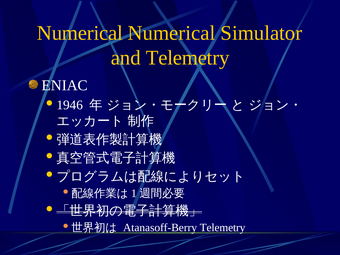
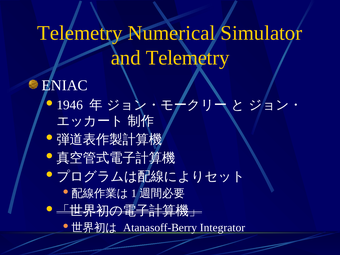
Numerical: Numerical -> Telemetry (80, 33)
Atanasoff-Berry Telemetry: Telemetry -> Integrator (222, 228)
